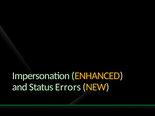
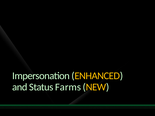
Errors: Errors -> Farms (68, 87)
